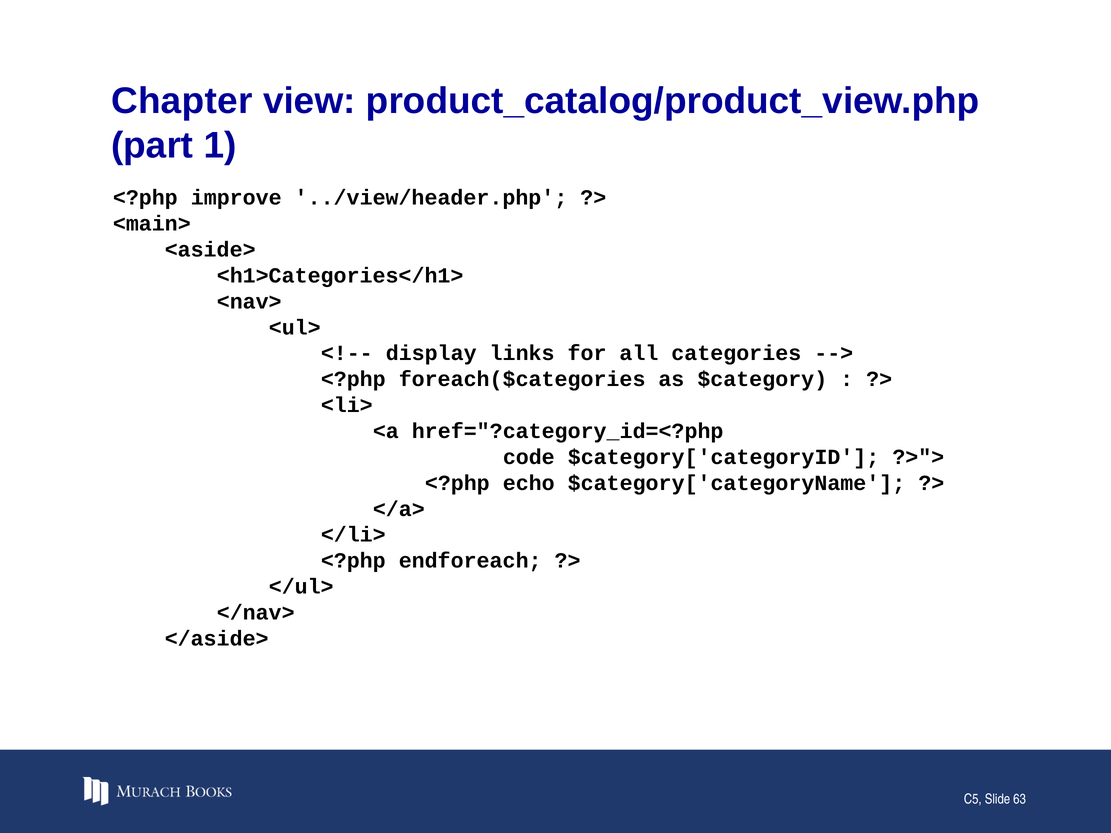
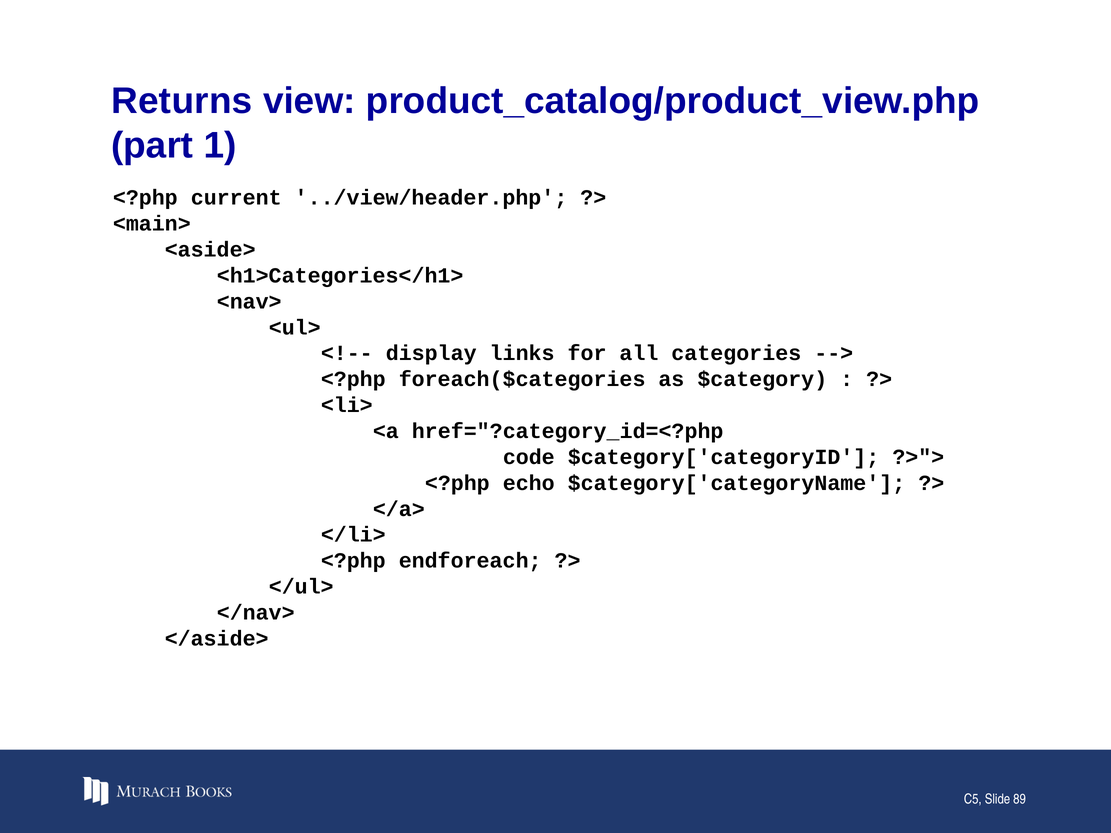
Chapter: Chapter -> Returns (182, 101)
improve: improve -> current (236, 198)
63: 63 -> 89 (1020, 799)
